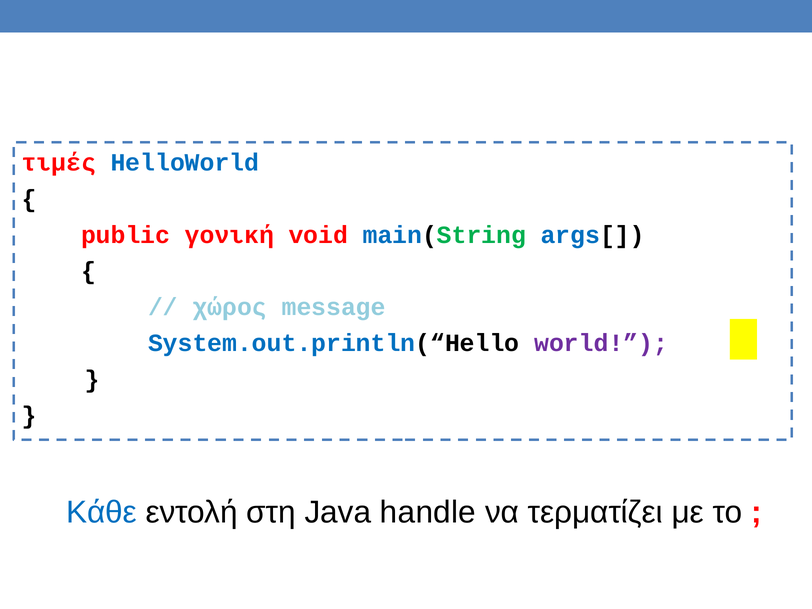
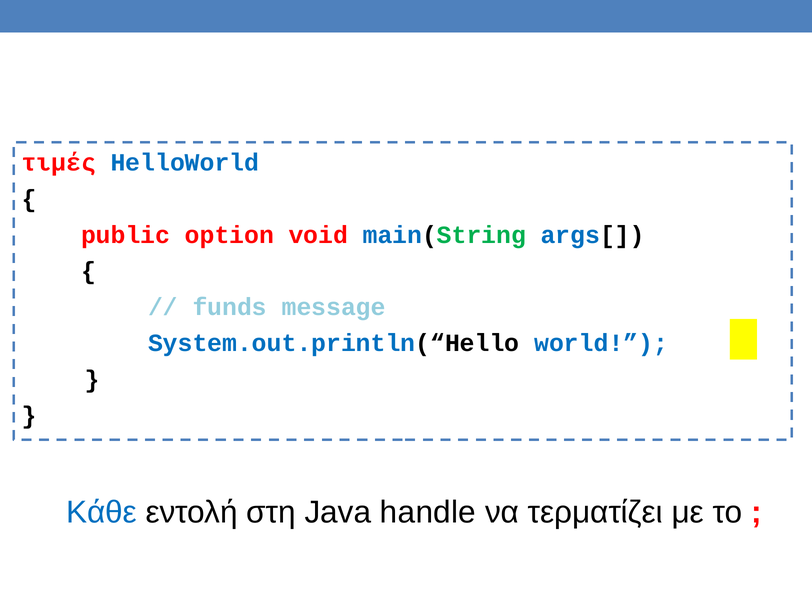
γονική: γονική -> option (229, 235)
χώρος: χώρος -> funds (230, 307)
world colour: purple -> blue (601, 343)
